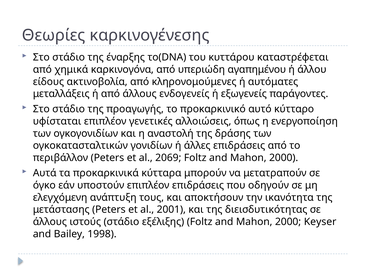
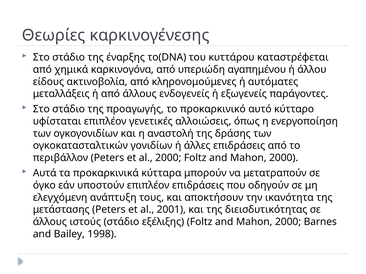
al 2069: 2069 -> 2000 (168, 158)
Keyser: Keyser -> Barnes (320, 222)
